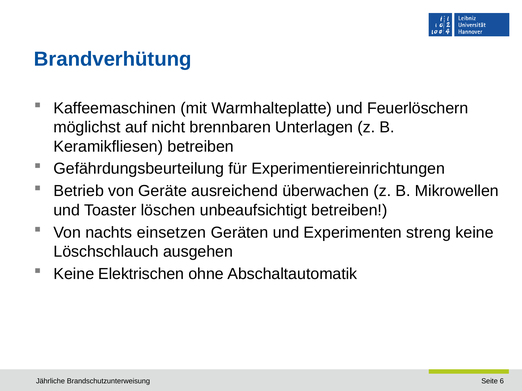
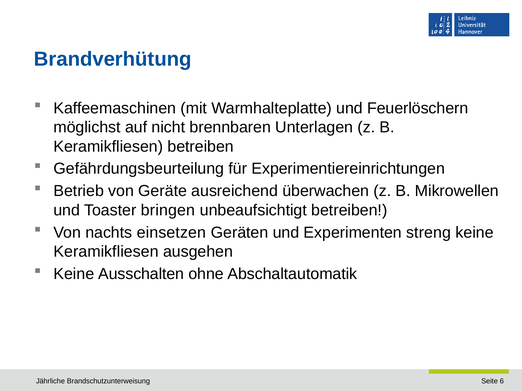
löschen: löschen -> bringen (168, 210)
Löschschlauch: Löschschlauch -> Keramikfliesen (106, 252)
Elektrischen: Elektrischen -> Ausschalten (141, 274)
